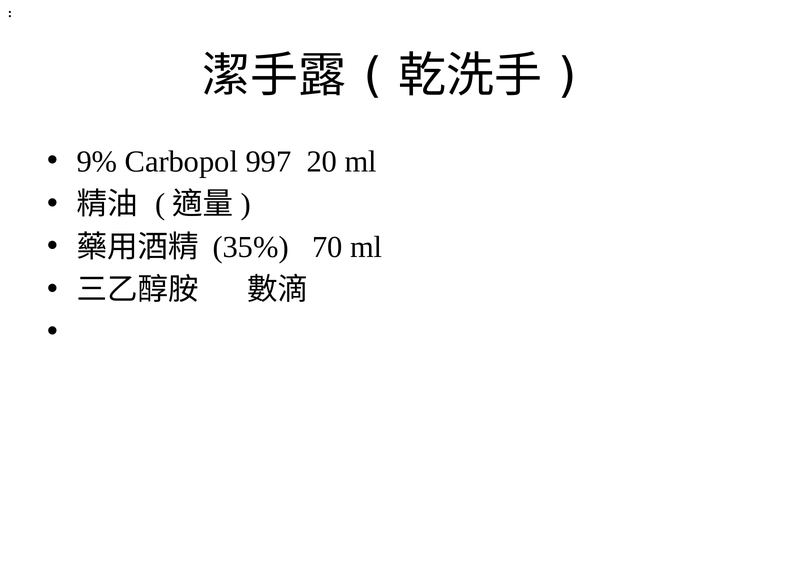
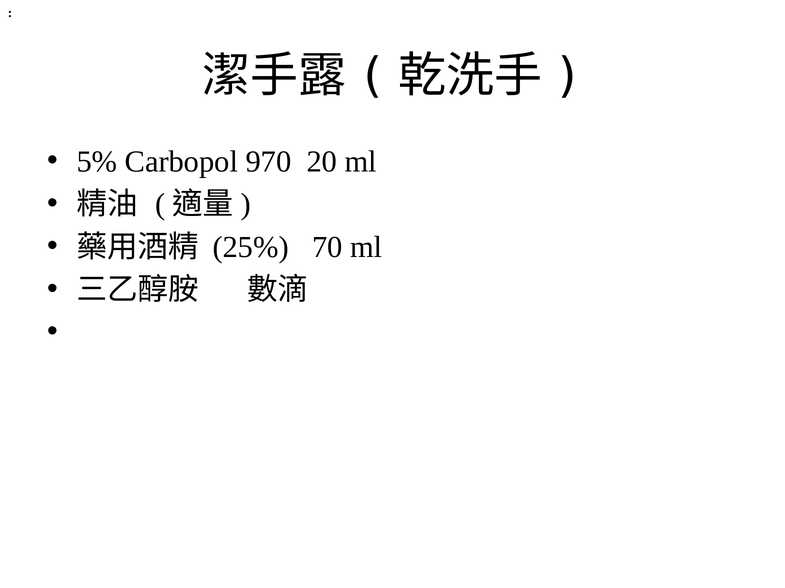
9%: 9% -> 5% (97, 162)
997: 997 -> 970 (269, 162)
35%: 35% -> 25% (251, 247)
